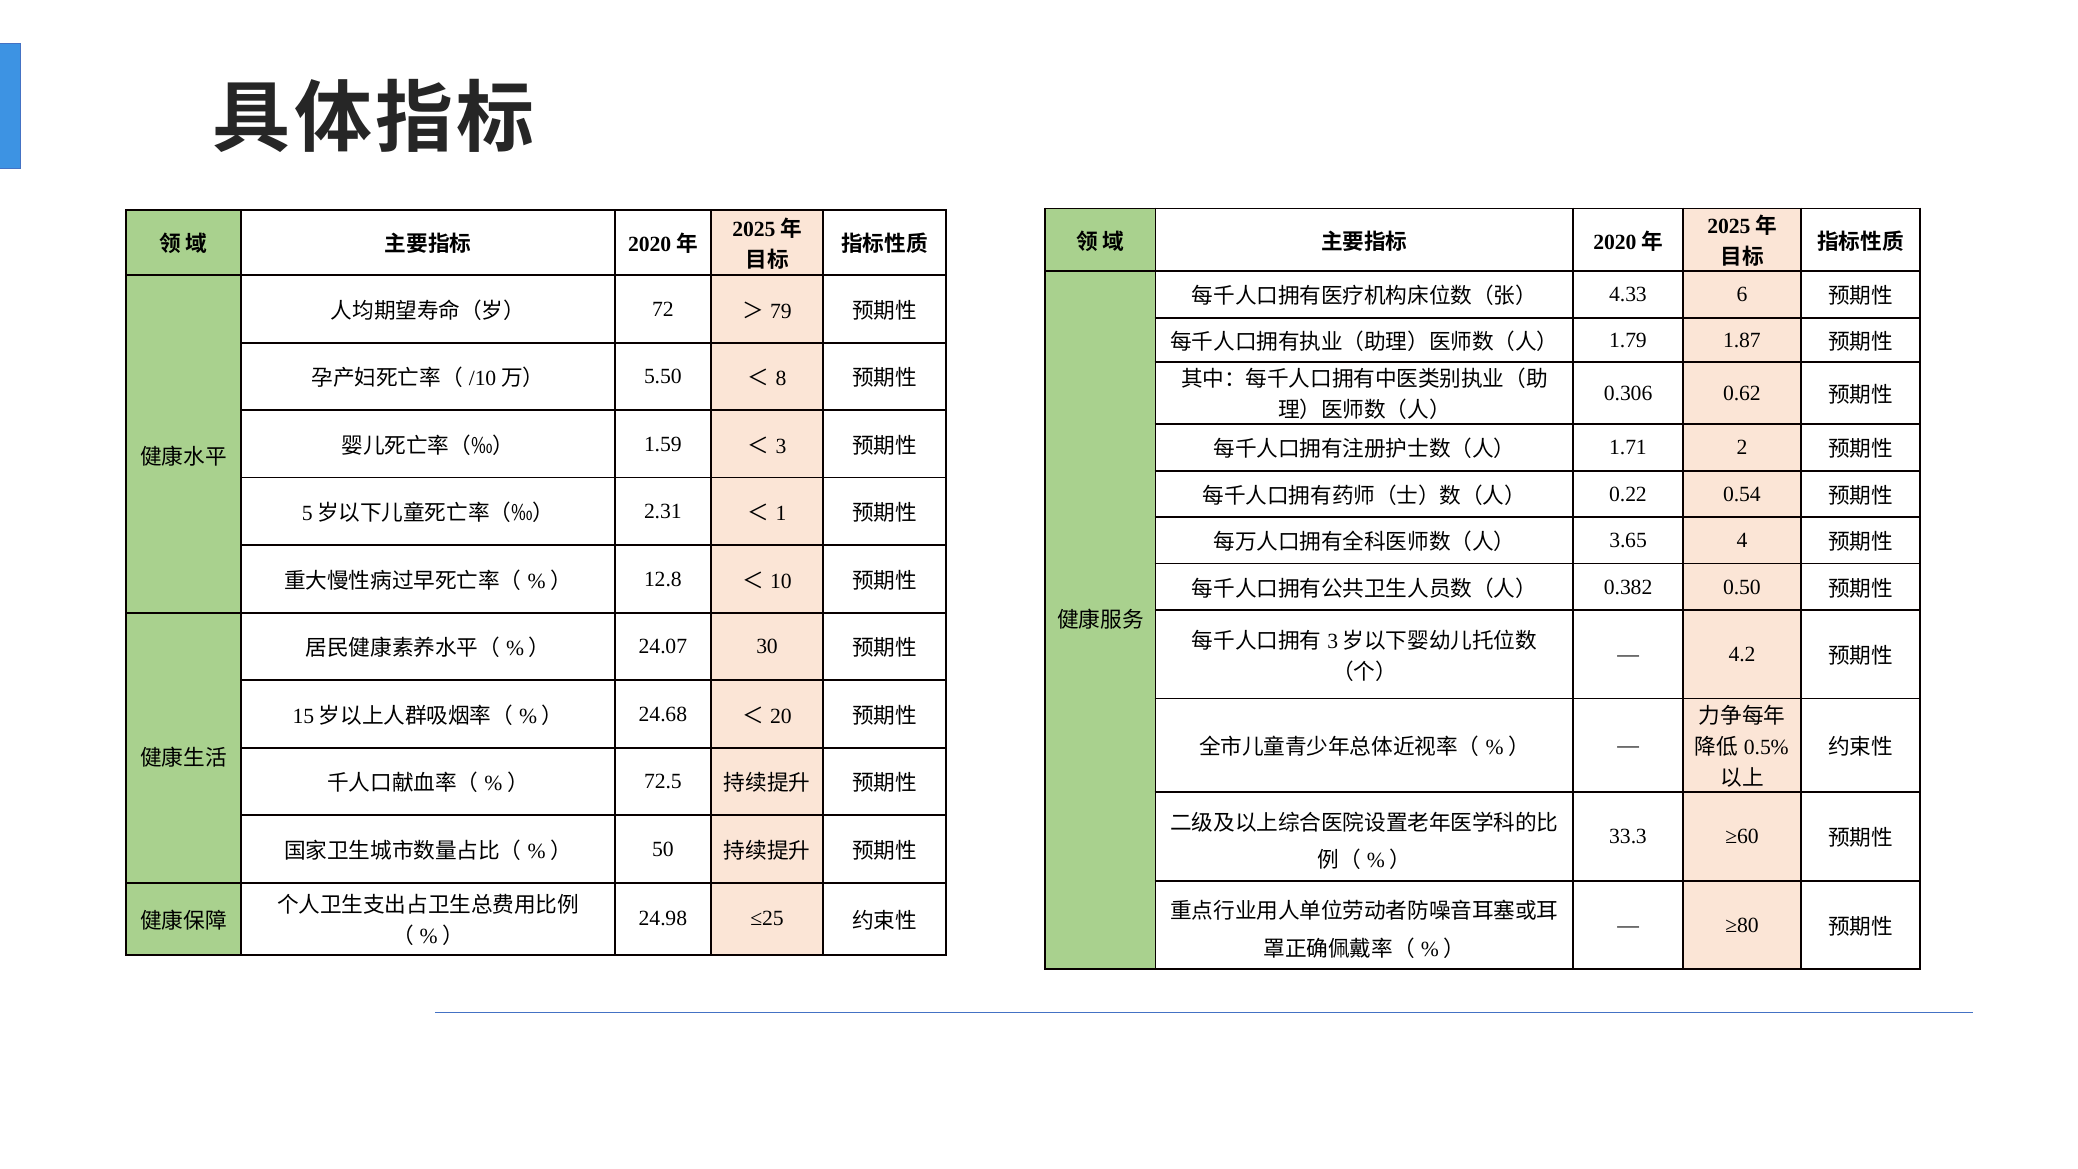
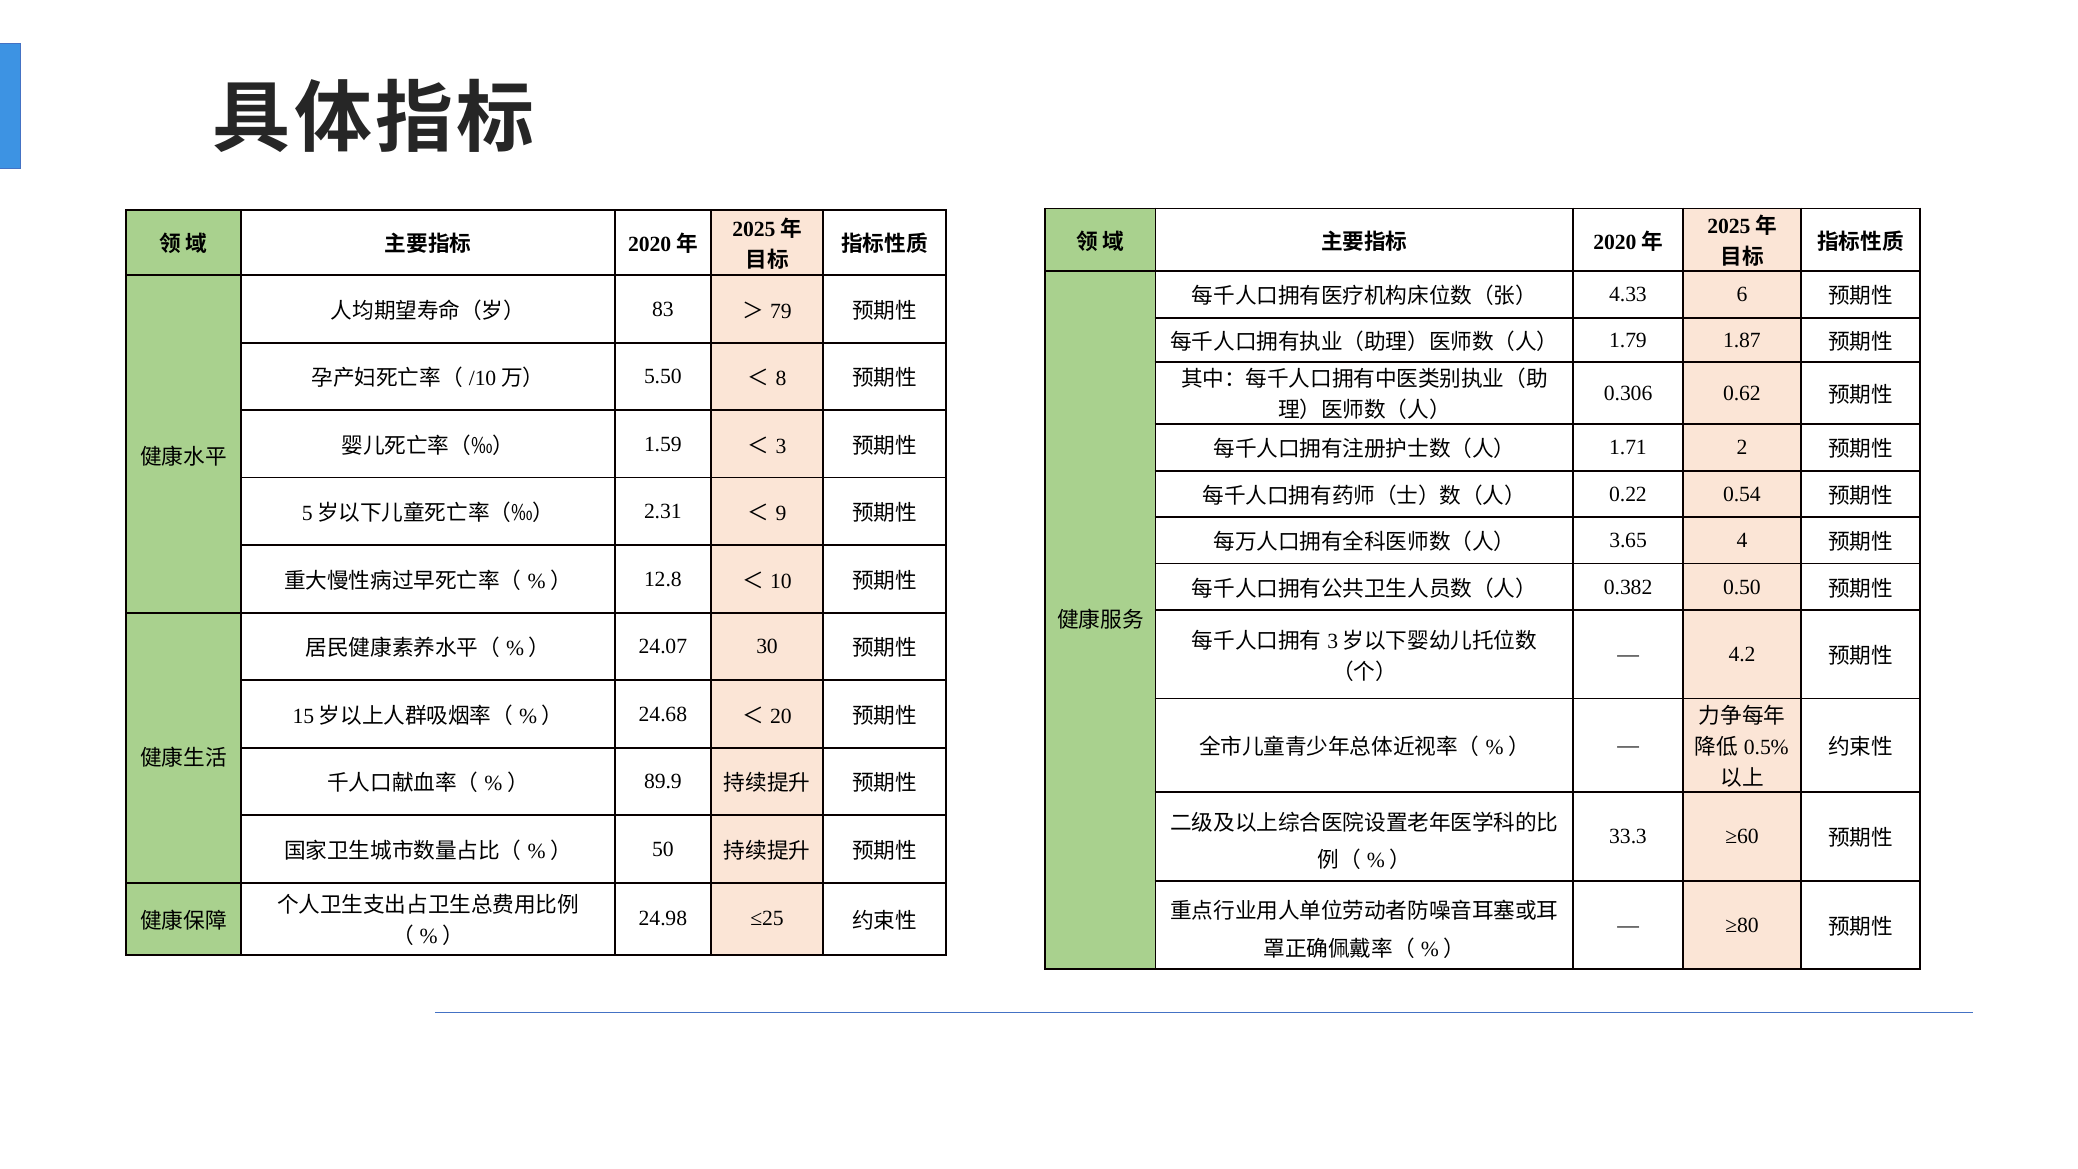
72: 72 -> 83 (663, 309)
1: 1 -> 9 (781, 513)
72.5: 72.5 -> 89.9 (663, 781)
